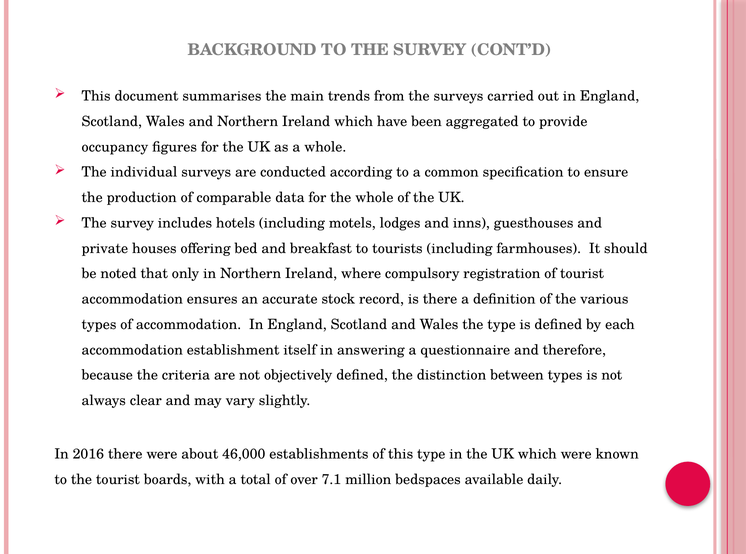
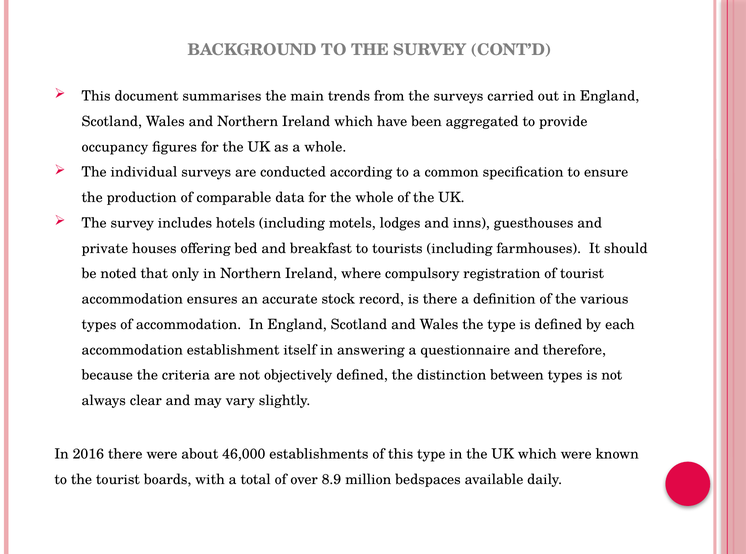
7.1: 7.1 -> 8.9 (331, 480)
